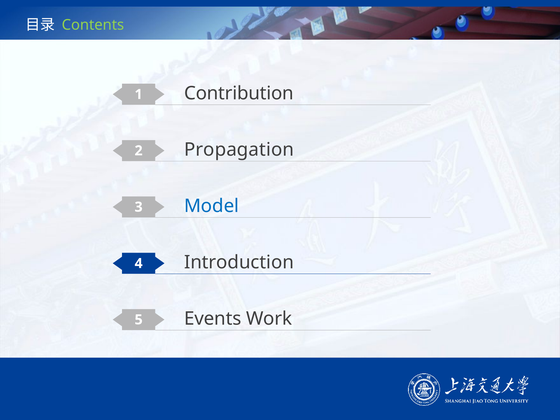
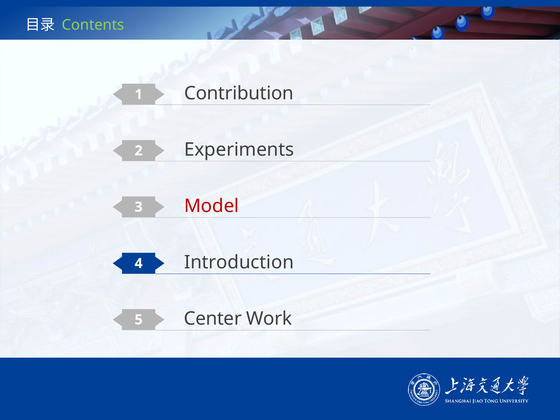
Propagation: Propagation -> Experiments (239, 150)
Model colour: blue -> red (212, 206)
Events: Events -> Center (213, 319)
